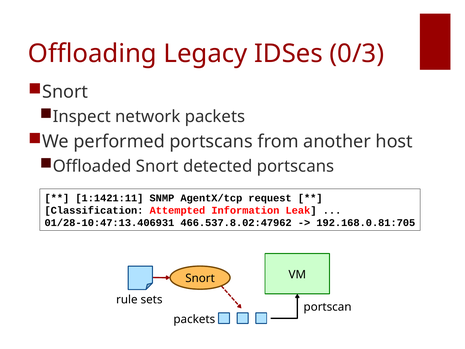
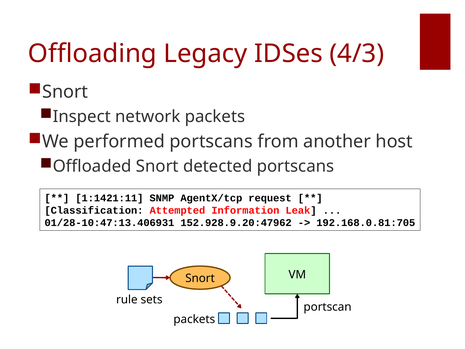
0/3: 0/3 -> 4/3 (357, 54)
466.537.8.02:47962: 466.537.8.02:47962 -> 152.928.9.20:47962 (236, 223)
